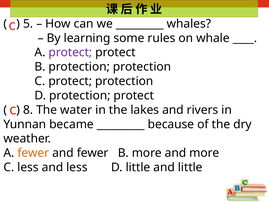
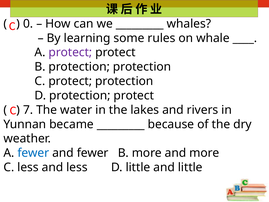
5: 5 -> 0 (28, 24)
8: 8 -> 7 (28, 110)
fewer colour: orange -> blue (33, 153)
